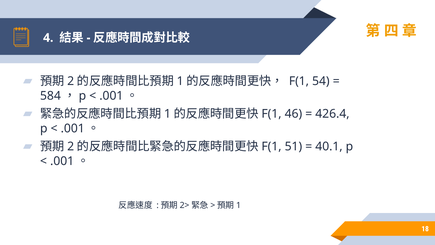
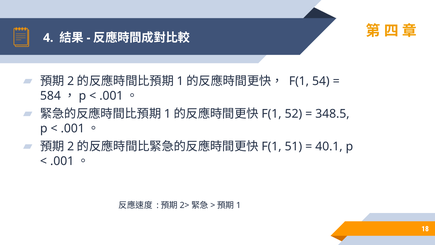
46: 46 -> 52 (293, 114)
426.4: 426.4 -> 348.5 (332, 114)
